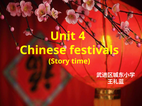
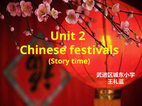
4: 4 -> 2 (82, 36)
